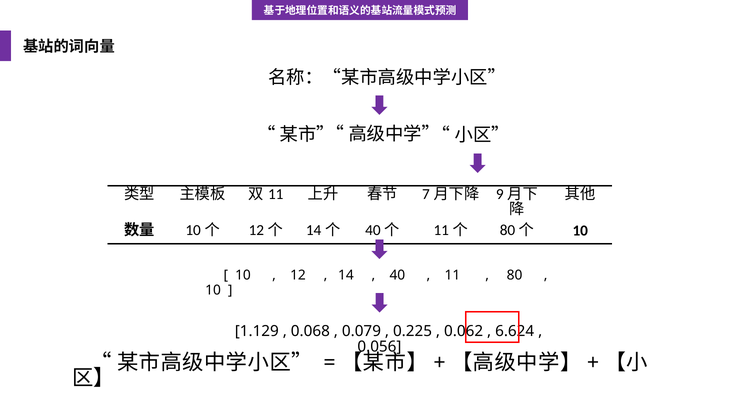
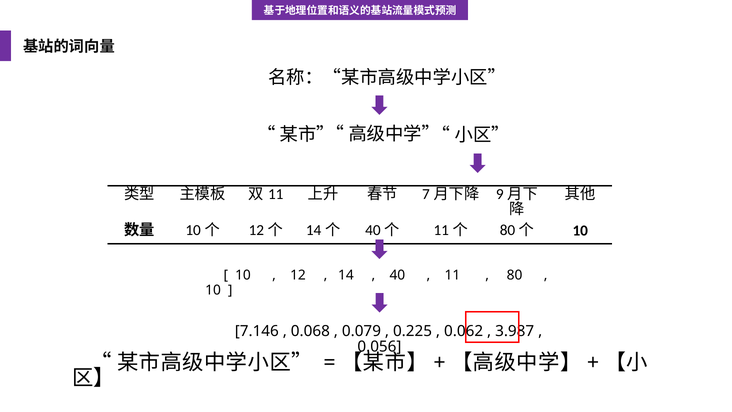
1.129: 1.129 -> 7.146 (257, 331)
6.624: 6.624 -> 3.987 (515, 331)
